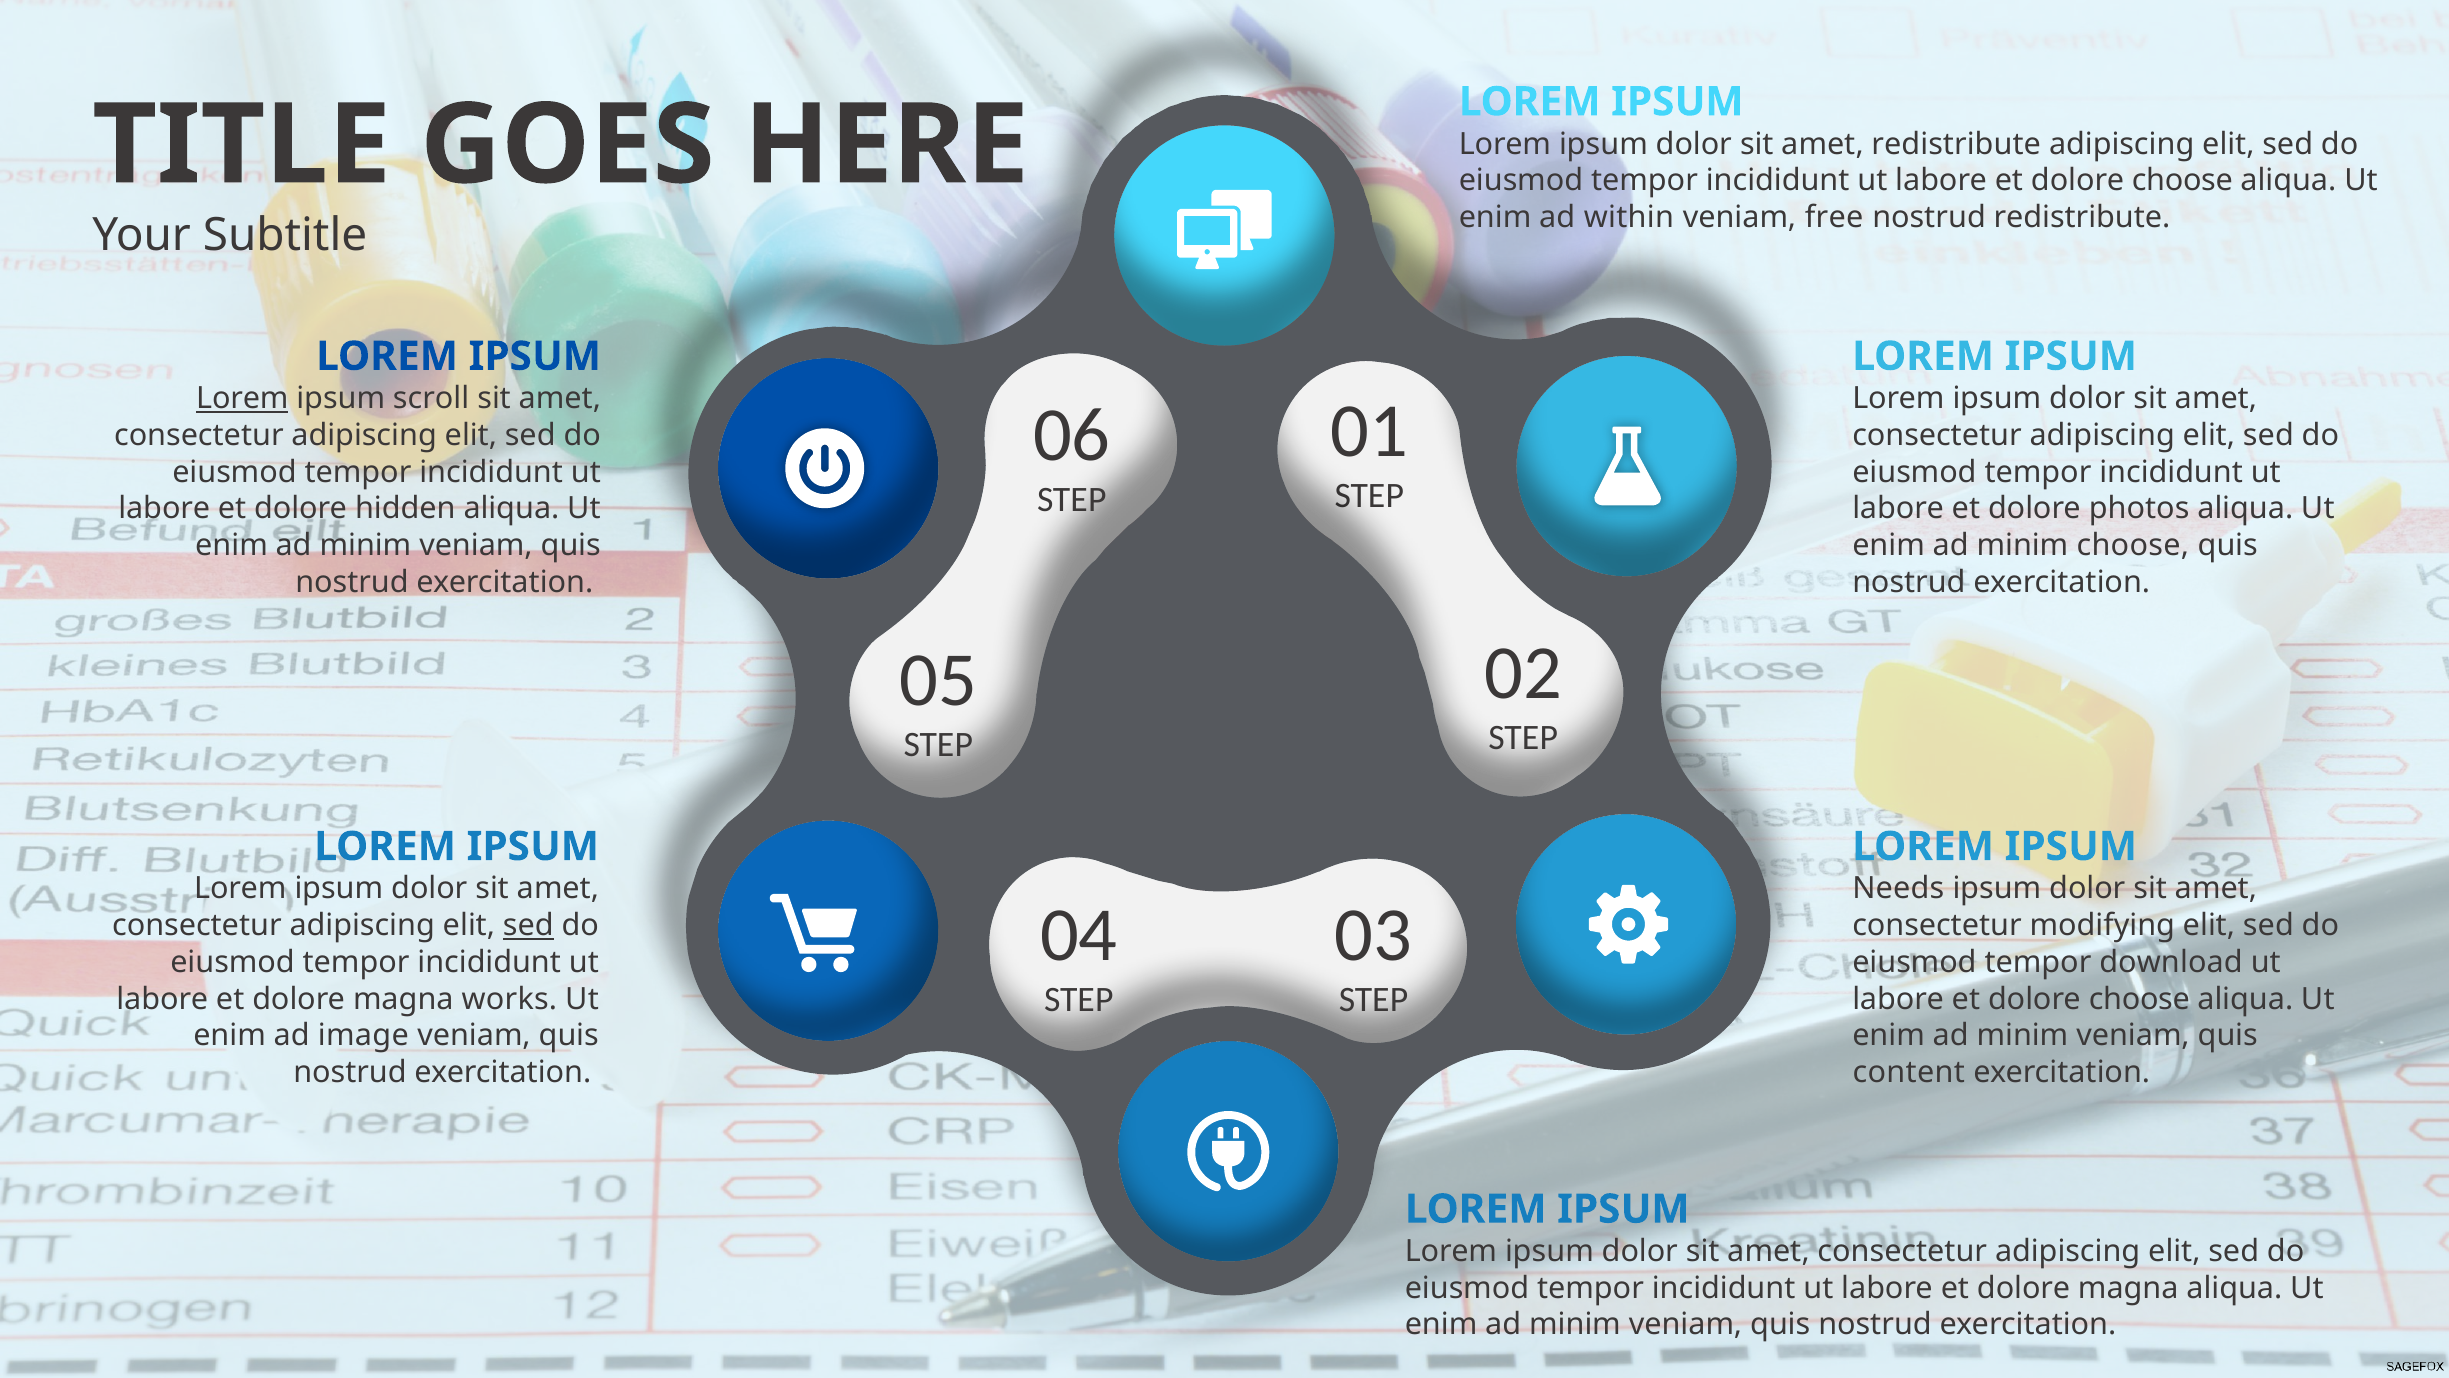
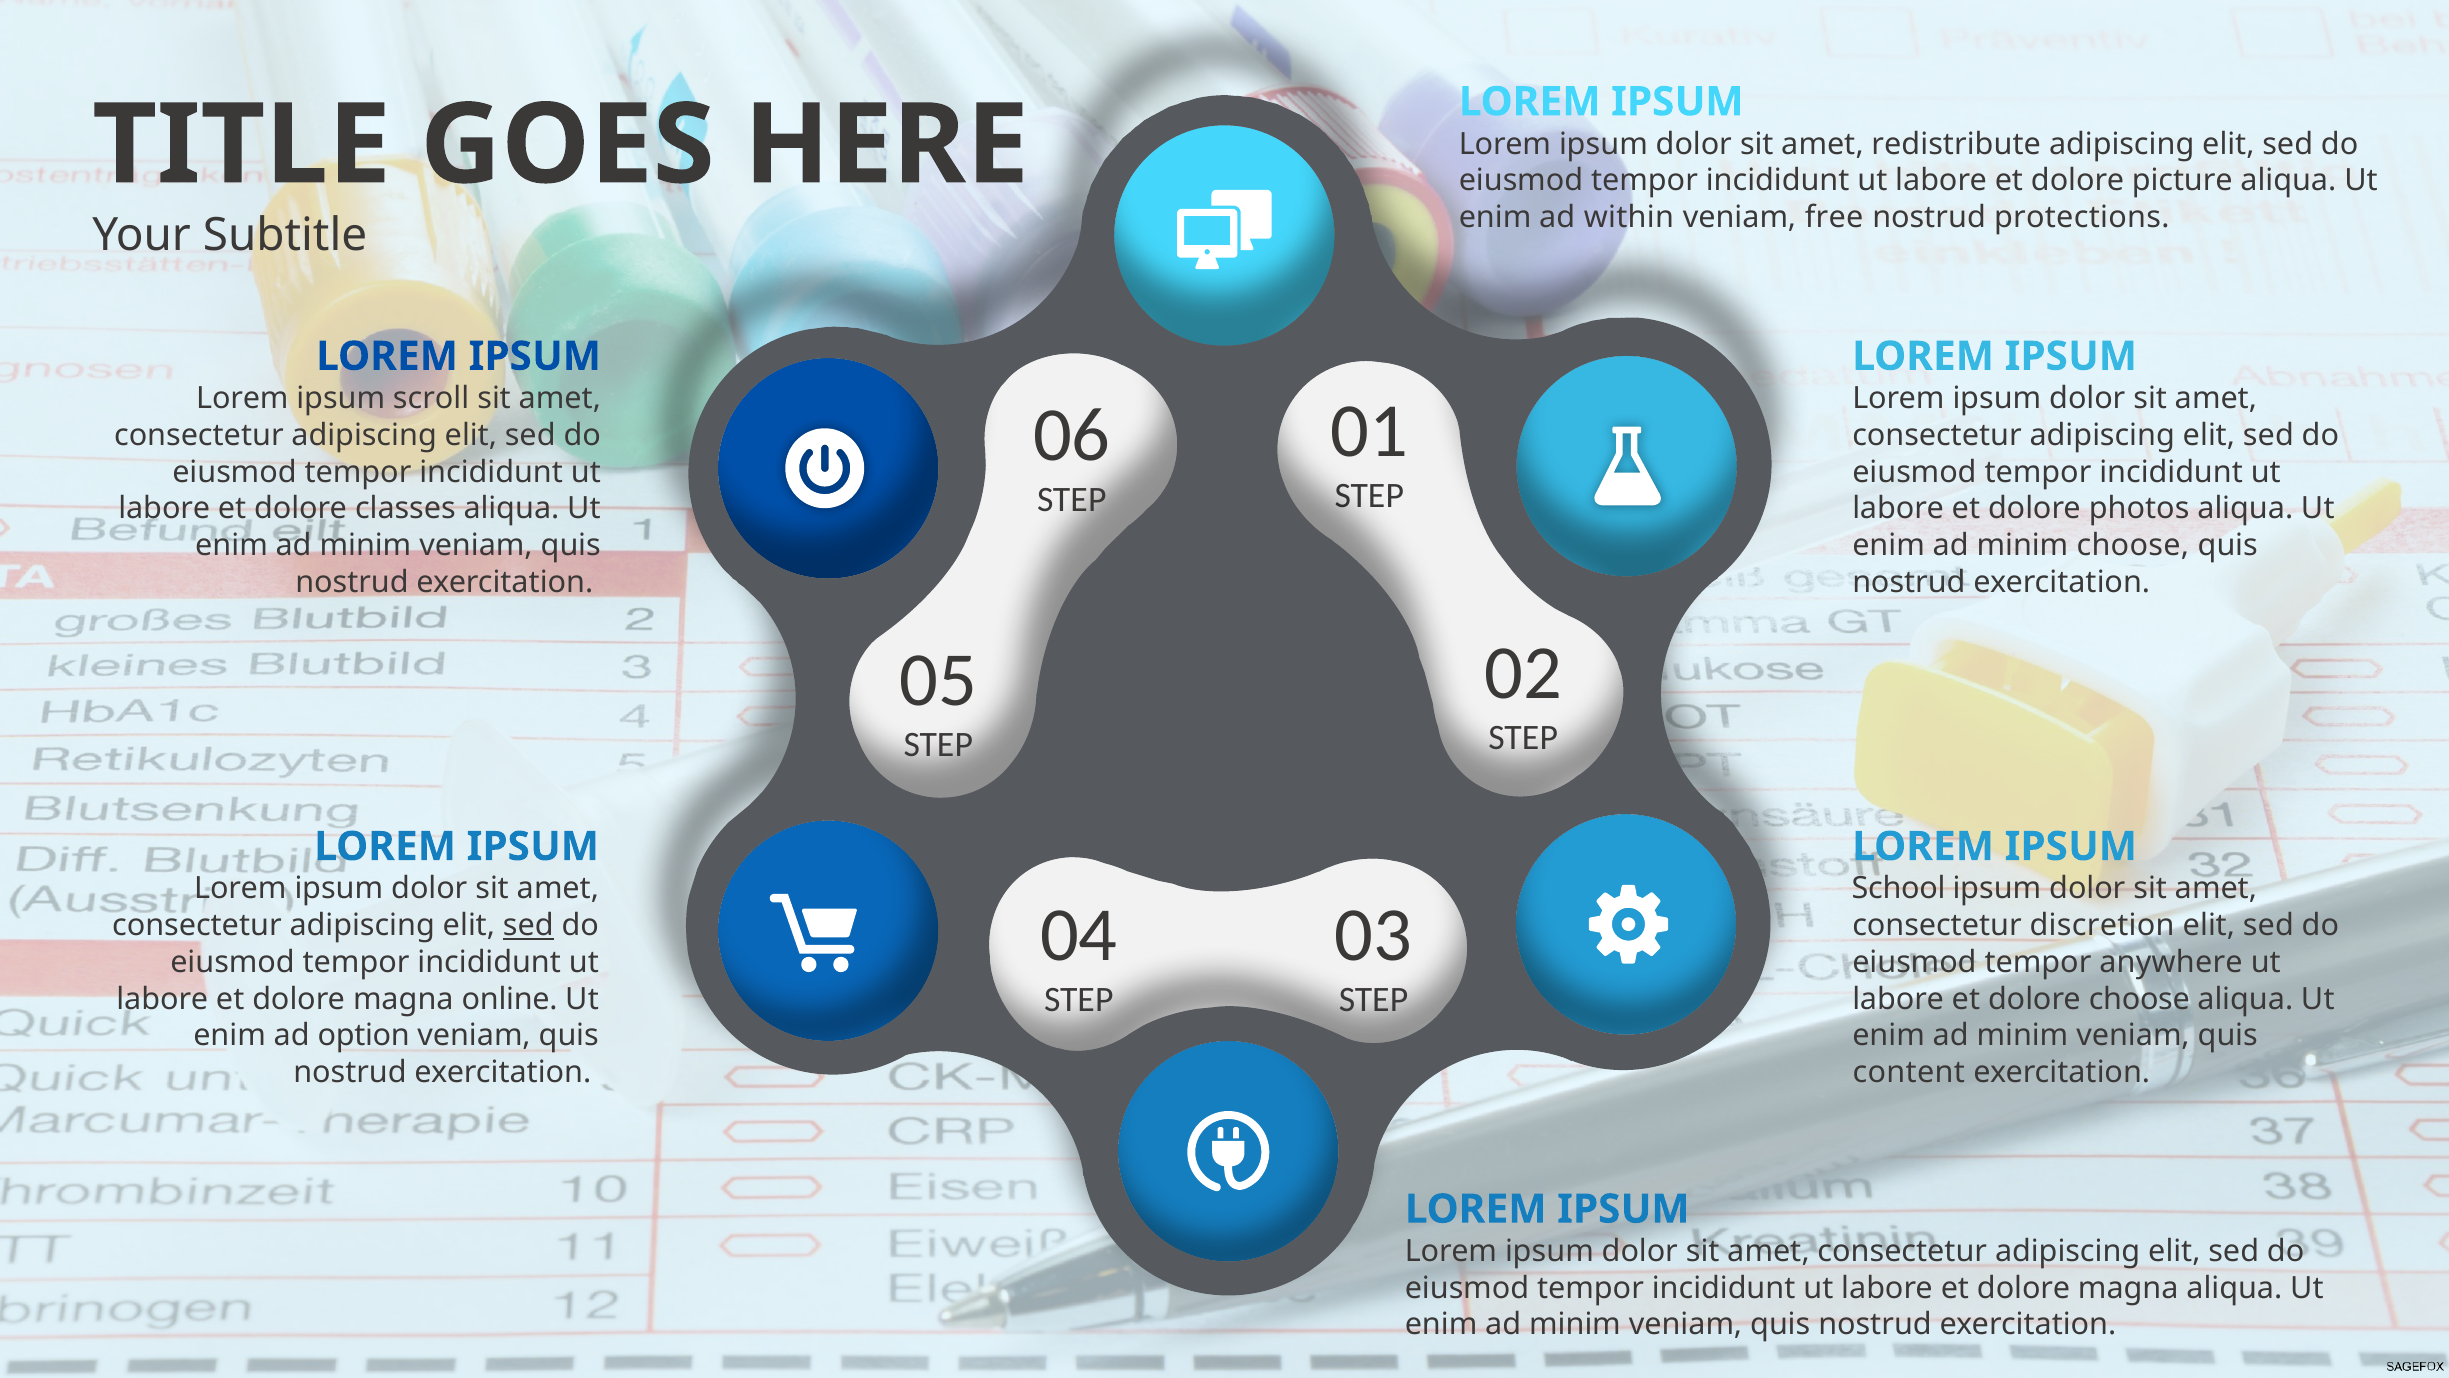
choose: choose -> picture (2182, 181)
nostrud redistribute: redistribute -> protections (2082, 217)
Lorem underline: present -> none (242, 398)
hidden: hidden -> classes (405, 509)
Needs: Needs -> School (1899, 888)
modifying: modifying -> discretion (2102, 925)
download: download -> anywhere (2171, 962)
works: works -> online (510, 999)
image: image -> option (364, 1035)
